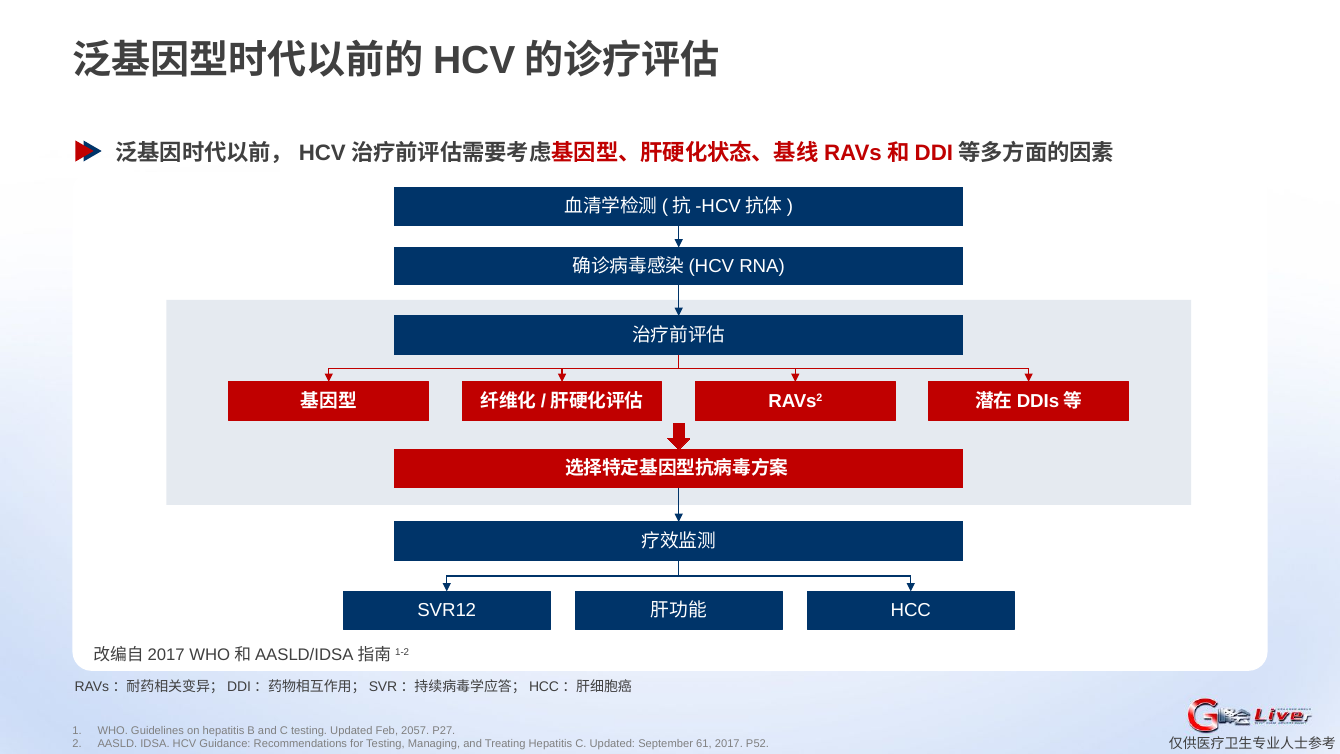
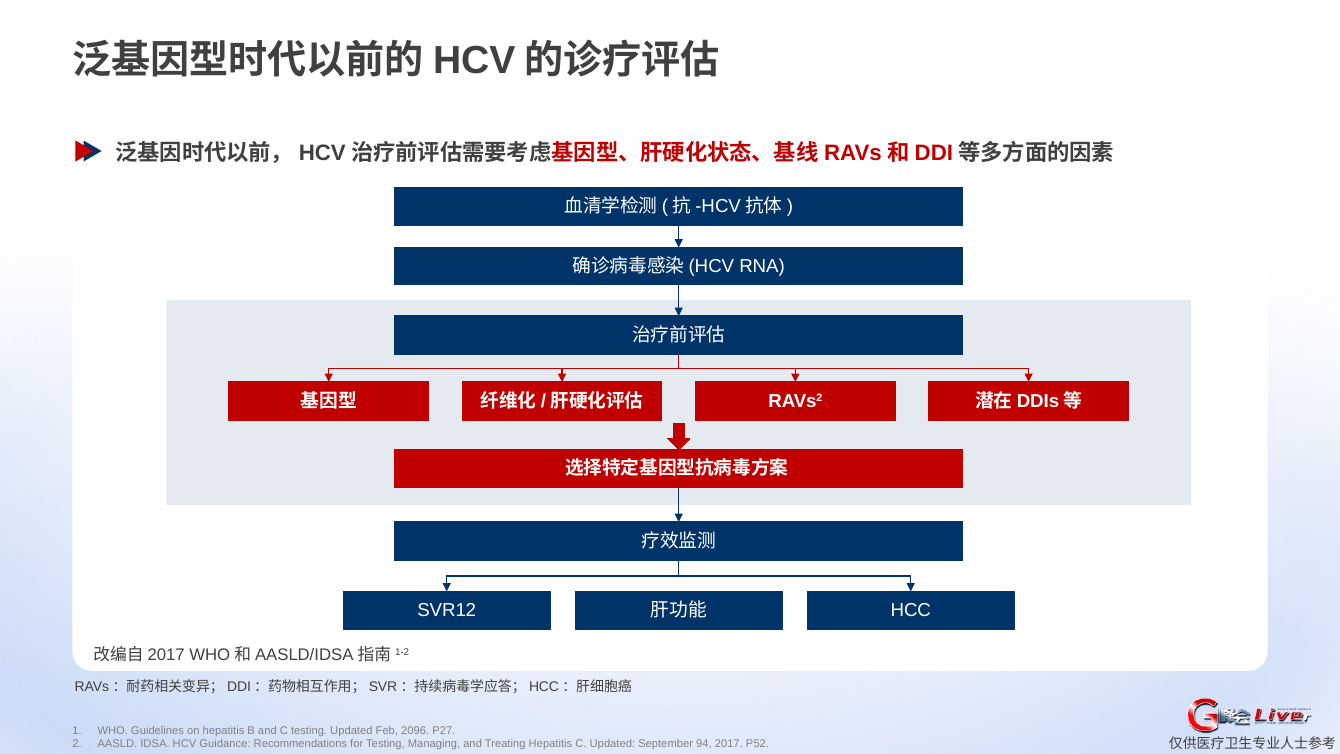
2057: 2057 -> 2096 (415, 730)
61: 61 -> 94 (704, 744)
